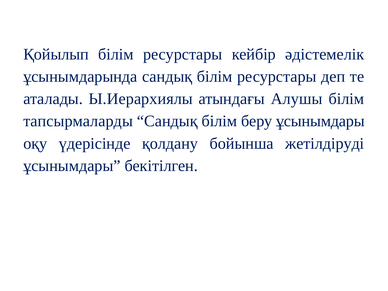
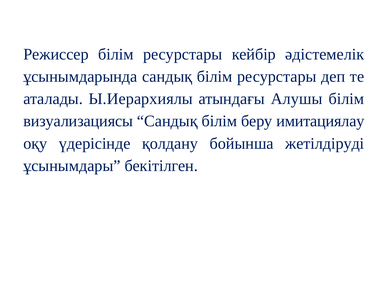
Қойылып: Қойылып -> Режиссер (56, 54)
тапсырмаларды: тапсырмаларды -> визуализациясы (78, 121)
беру ұсынымдары: ұсынымдары -> имитациялау (320, 121)
